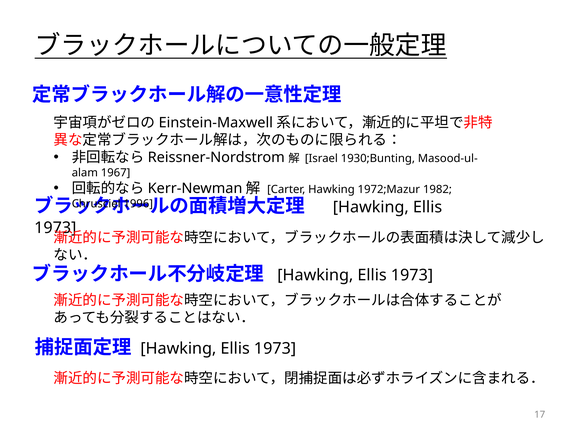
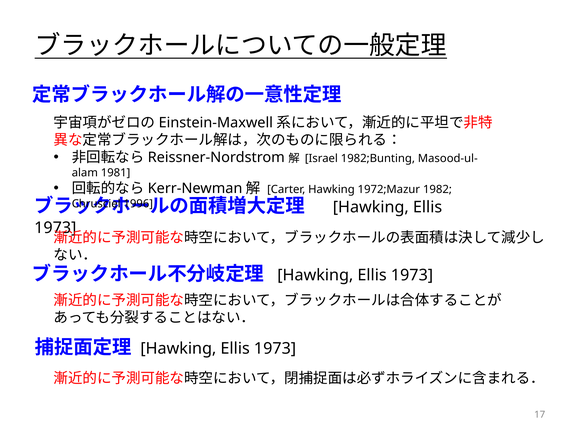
1930;Bunting: 1930;Bunting -> 1982;Bunting (378, 159)
1967: 1967 -> 1981 (116, 173)
